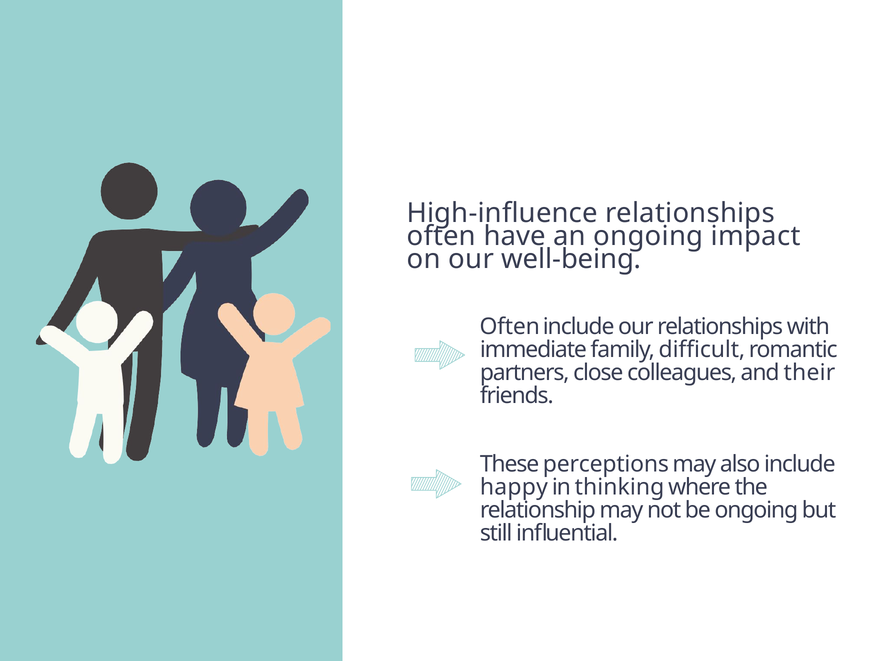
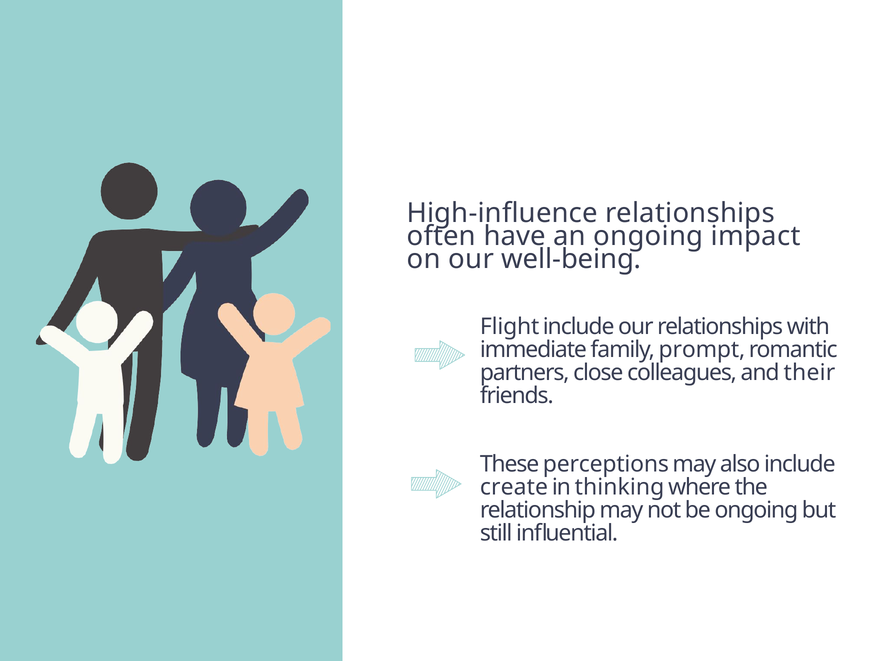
Often: Often -> Flight (510, 326)
difficult: difficult -> prompt (702, 349)
happy: happy -> create (514, 487)
